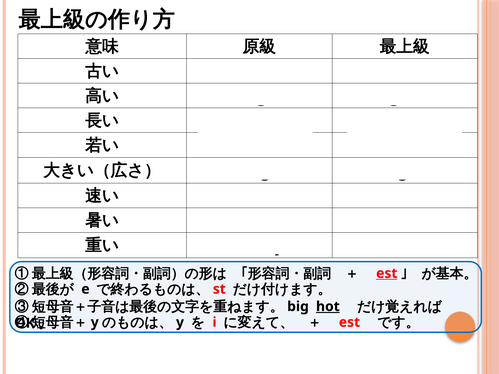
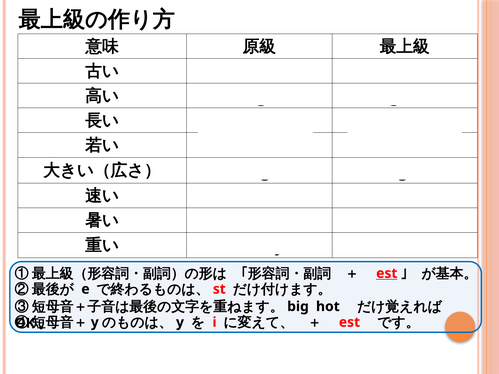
hot underline: present -> none (328, 307)
